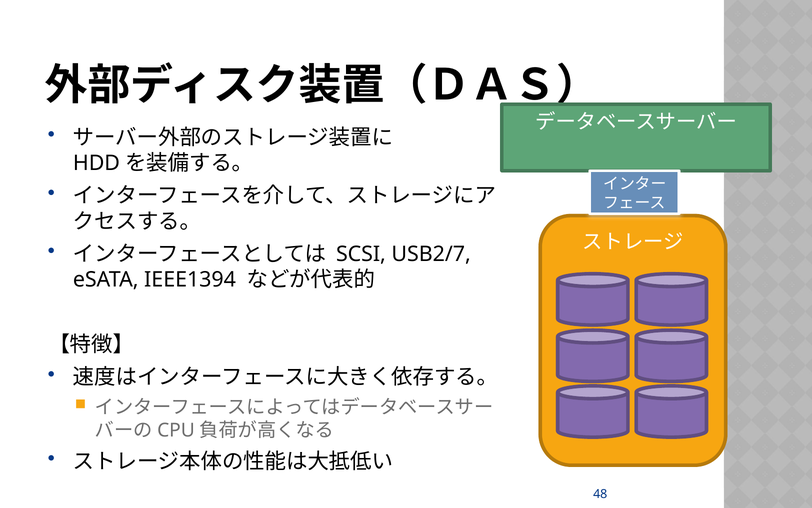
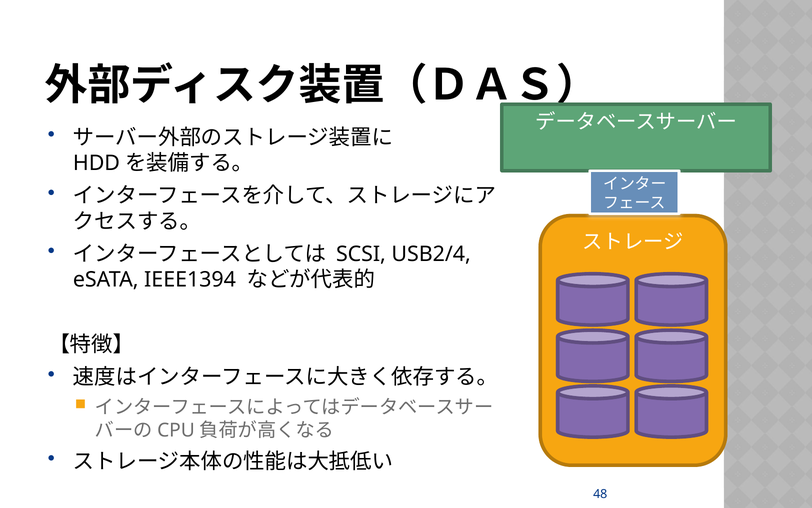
USB2/7: USB2/7 -> USB2/4 (431, 254)
